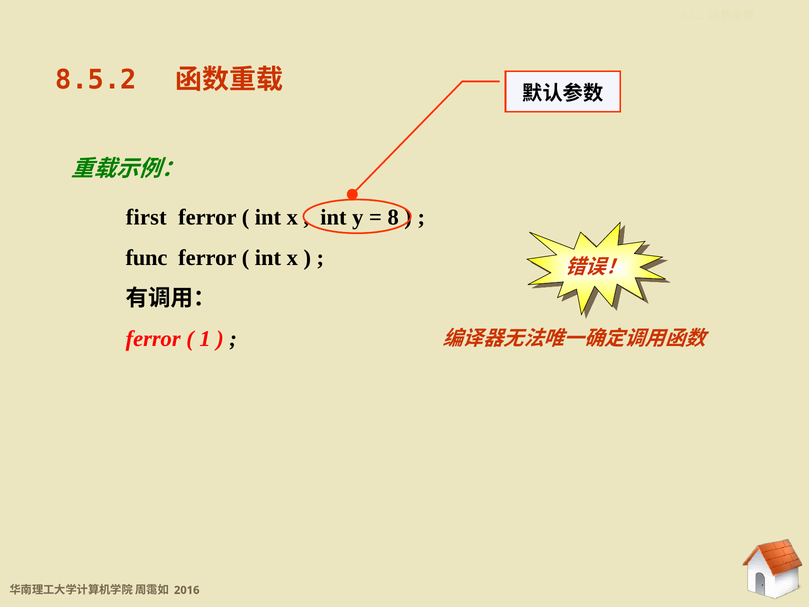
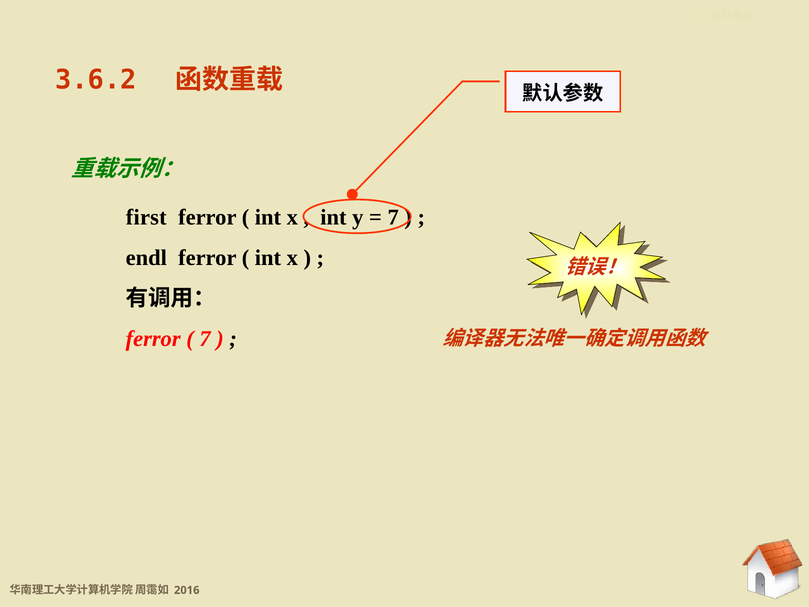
8.5.2: 8.5.2 -> 3.6.2 (96, 80)
8: 8 -> 7 (393, 217)
func: func -> endl (146, 258)
1: 1 -> 7 (205, 339)
